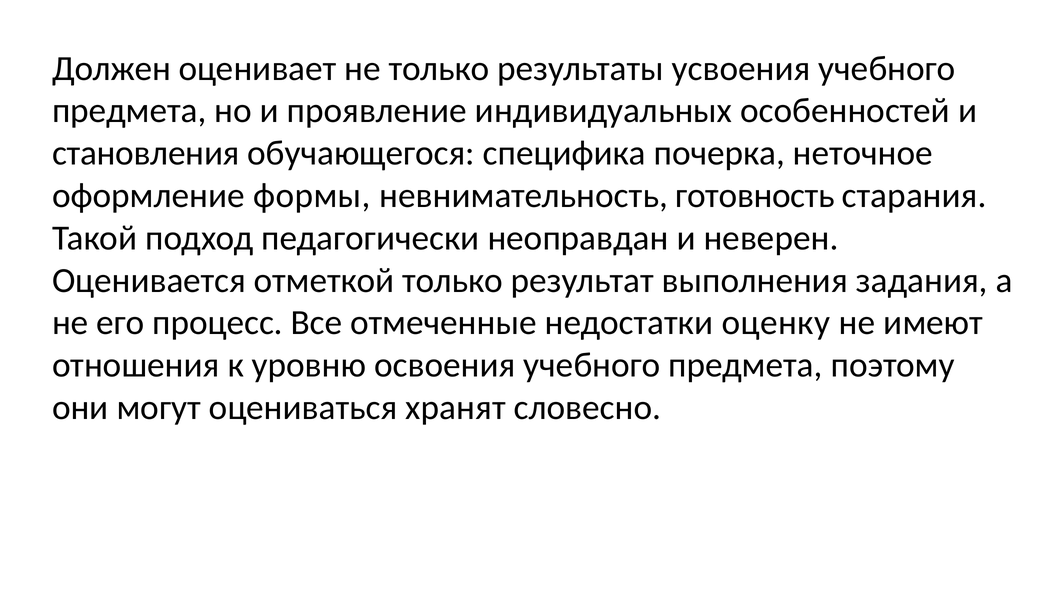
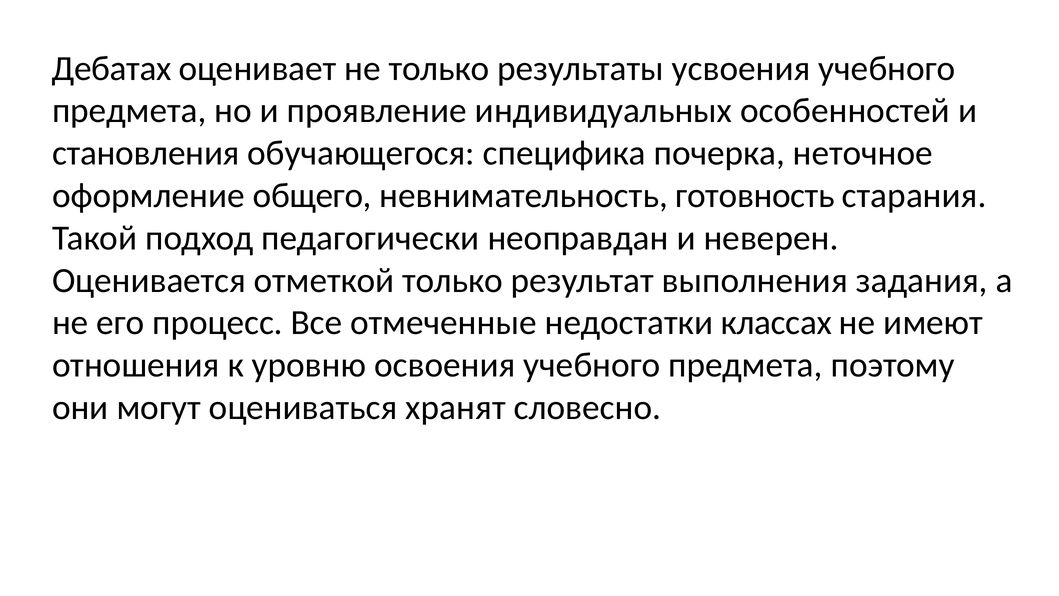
Должен: Должен -> Дебатах (112, 68)
формы: формы -> общего (312, 196)
оценку: оценку -> классах (776, 323)
